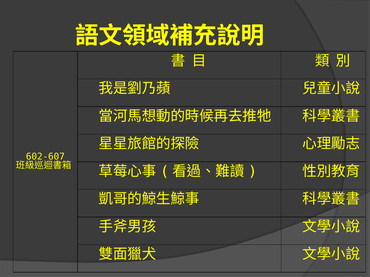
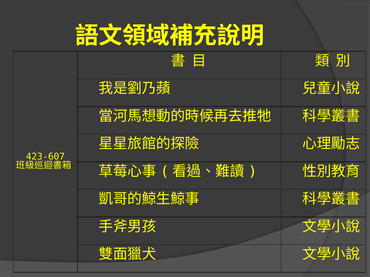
602-607: 602-607 -> 423-607 (45, 157)
